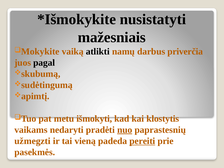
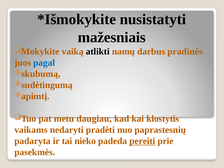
priverčia: priverčia -> pradinės (185, 51)
pagal colour: black -> blue (44, 63)
išmokyti: išmokyti -> daugiau (94, 119)
nuo underline: present -> none (125, 130)
užmegzti: užmegzti -> padaryta (33, 141)
vieną: vieną -> nieko (85, 141)
